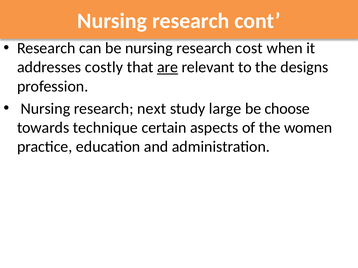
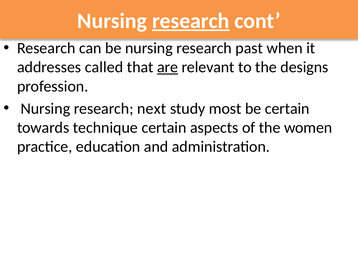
research underline: none -> present (191, 21)
cost: cost -> past (249, 48)
costly: costly -> called (104, 67)
large: large -> most (225, 109)
be choose: choose -> certain (287, 109)
